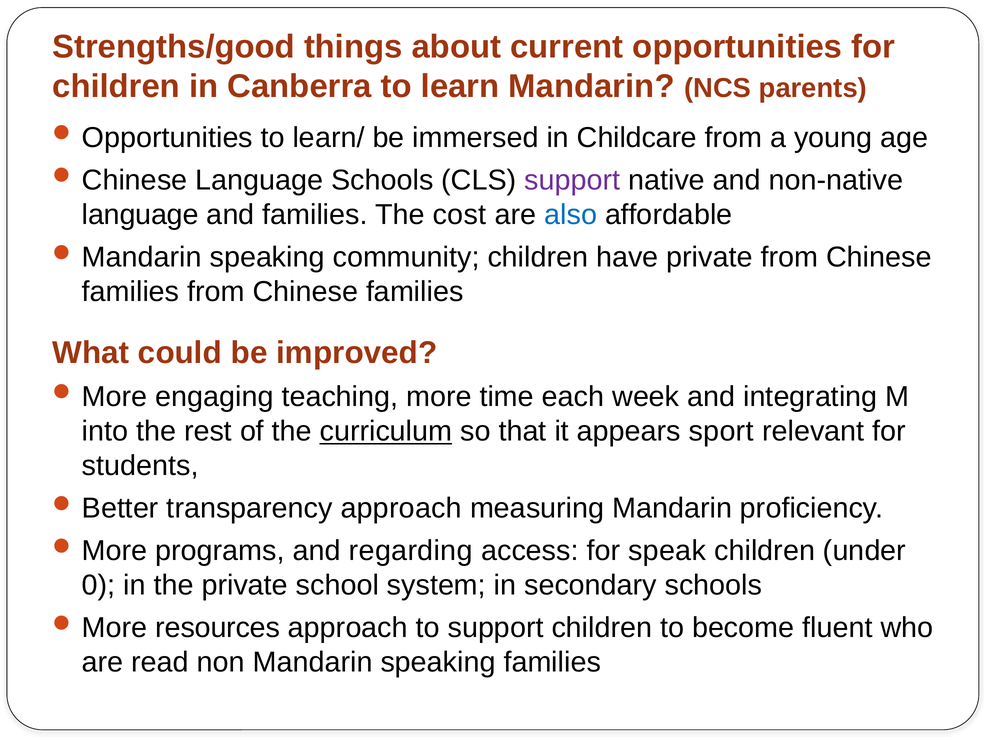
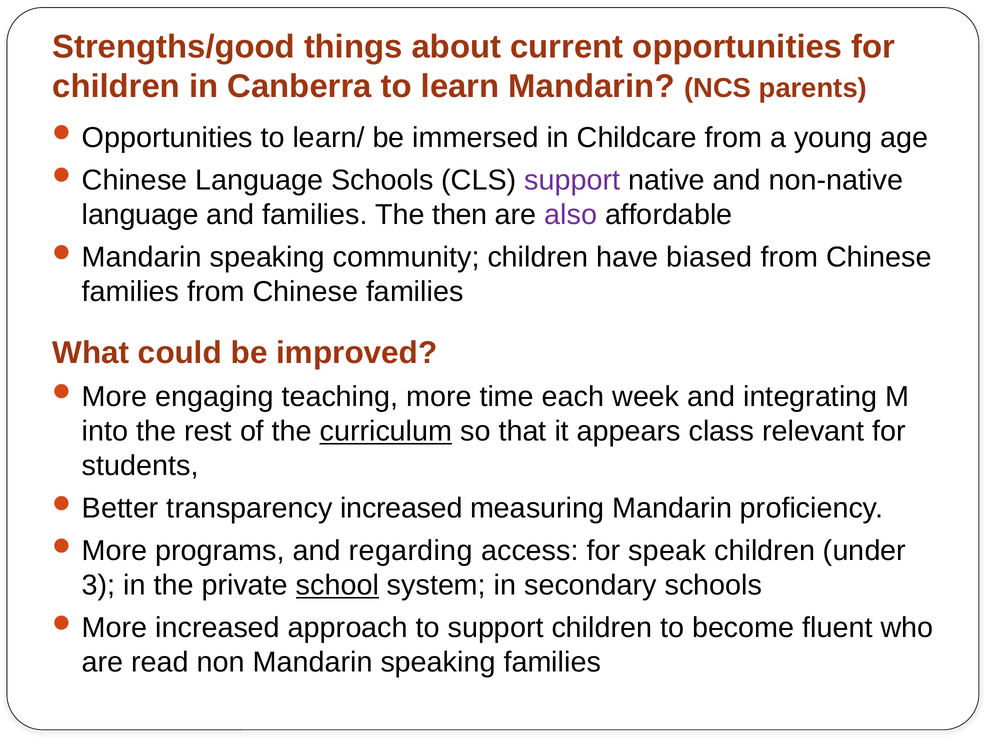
cost: cost -> then (460, 215)
also colour: blue -> purple (571, 215)
have private: private -> biased (709, 257)
sport: sport -> class (721, 431)
transparency approach: approach -> increased (401, 508)
0: 0 -> 3 (99, 585)
school underline: none -> present (337, 585)
resources: resources -> increased (218, 627)
